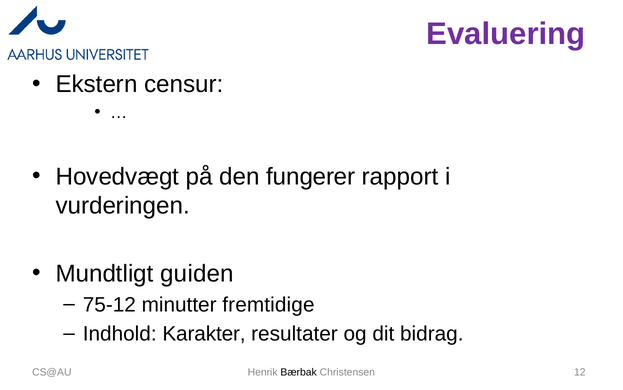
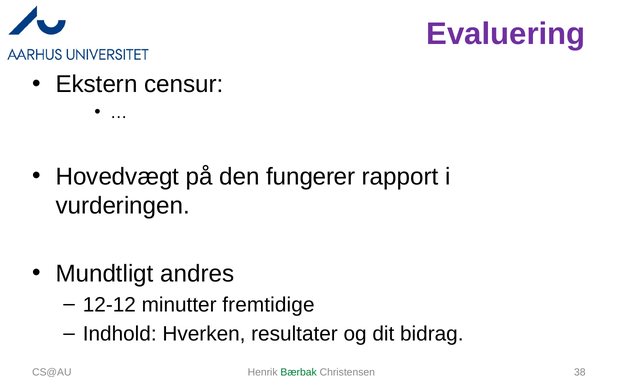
guiden: guiden -> andres (197, 273)
75-12: 75-12 -> 12-12 (109, 304)
Karakter: Karakter -> Hverken (204, 333)
Bærbak colour: black -> green (299, 372)
12: 12 -> 38 (580, 372)
